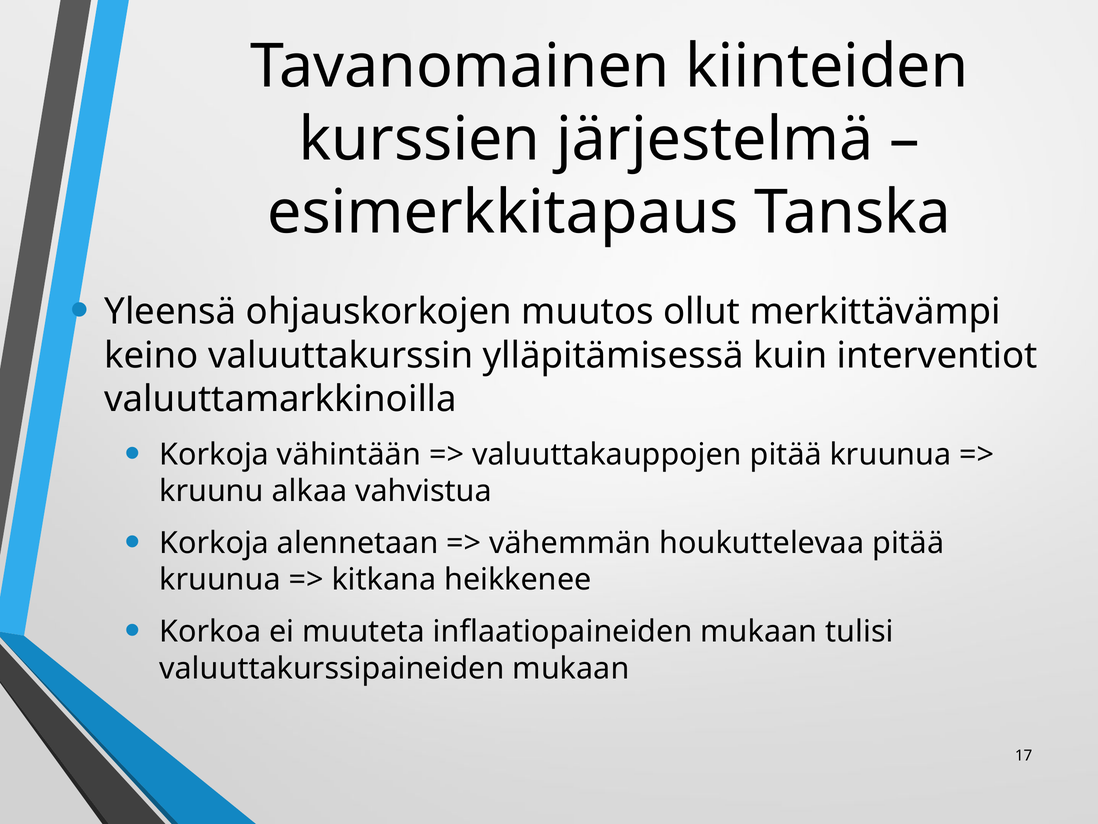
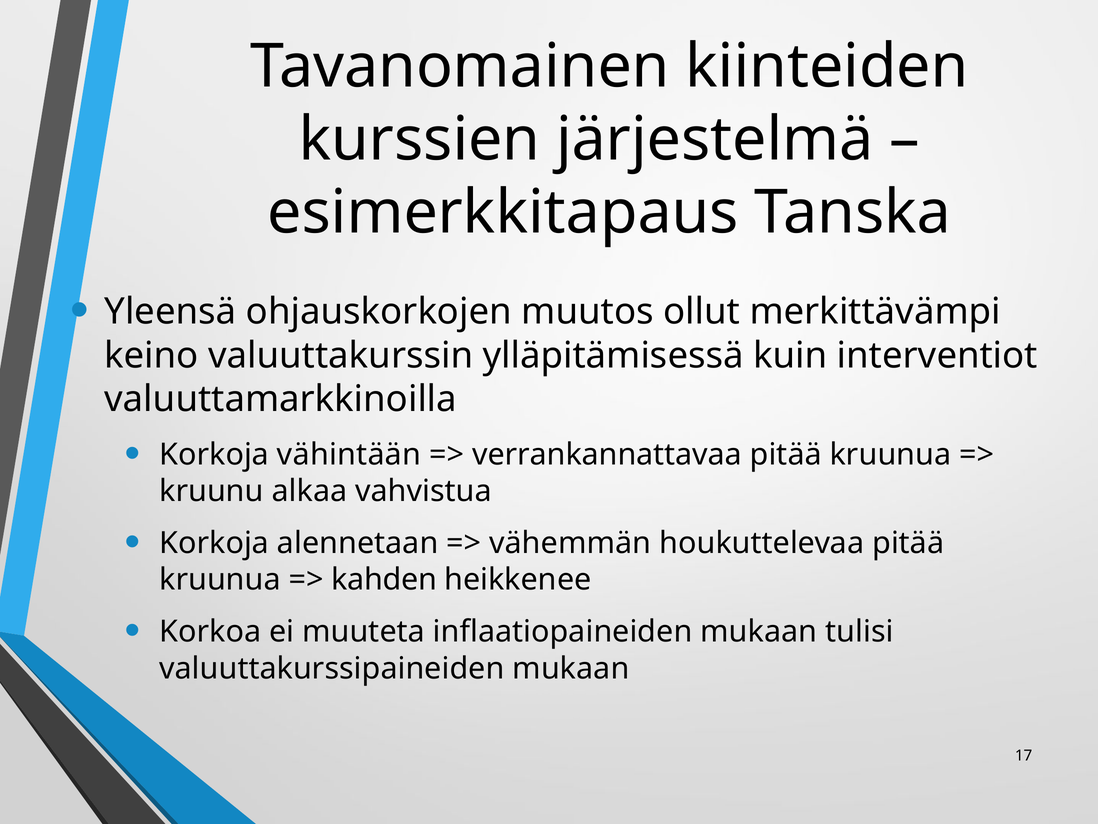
valuuttakauppojen: valuuttakauppojen -> verrankannattavaa (607, 454)
kitkana: kitkana -> kahden (384, 580)
